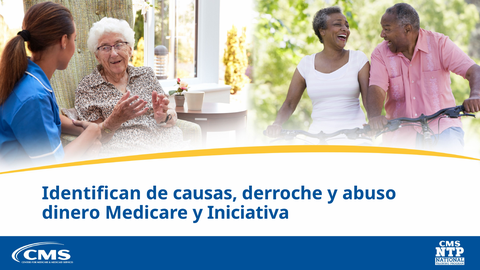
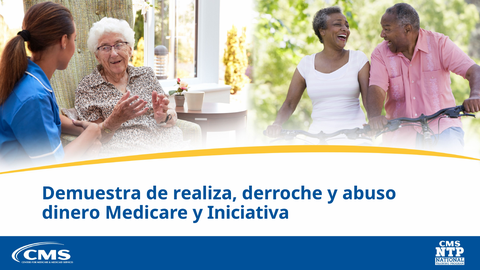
Identifican: Identifican -> Demuestra (92, 193)
causas: causas -> realiza (205, 193)
